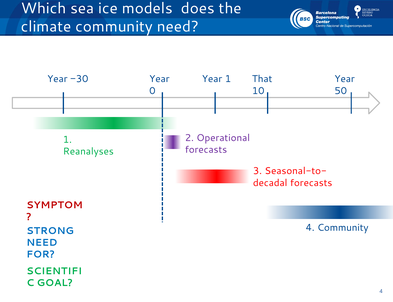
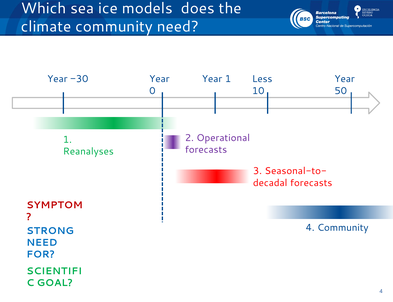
That: That -> Less (262, 79)
